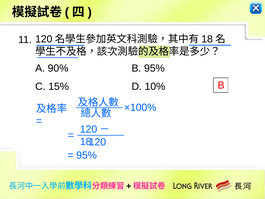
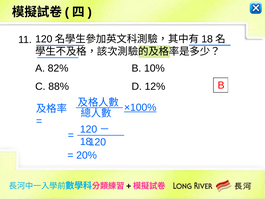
90%: 90% -> 82% (58, 68)
B 95%: 95% -> 10% (154, 68)
15%: 15% -> 88% (59, 86)
10%: 10% -> 12% (155, 86)
×100% underline: none -> present (140, 107)
95%: 95% -> 20% (87, 155)
